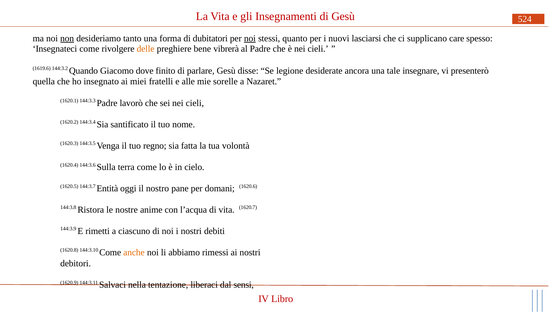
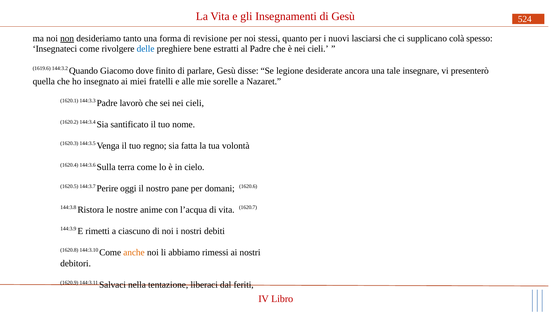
dubitatori: dubitatori -> revisione (210, 38)
noi underline: present -> none (250, 38)
care: care -> colà (457, 38)
delle colour: orange -> blue (146, 49)
vibrerà: vibrerà -> estratti (226, 49)
Entità: Entità -> Perire (107, 188)
sensi: sensi -> feriti (244, 284)
